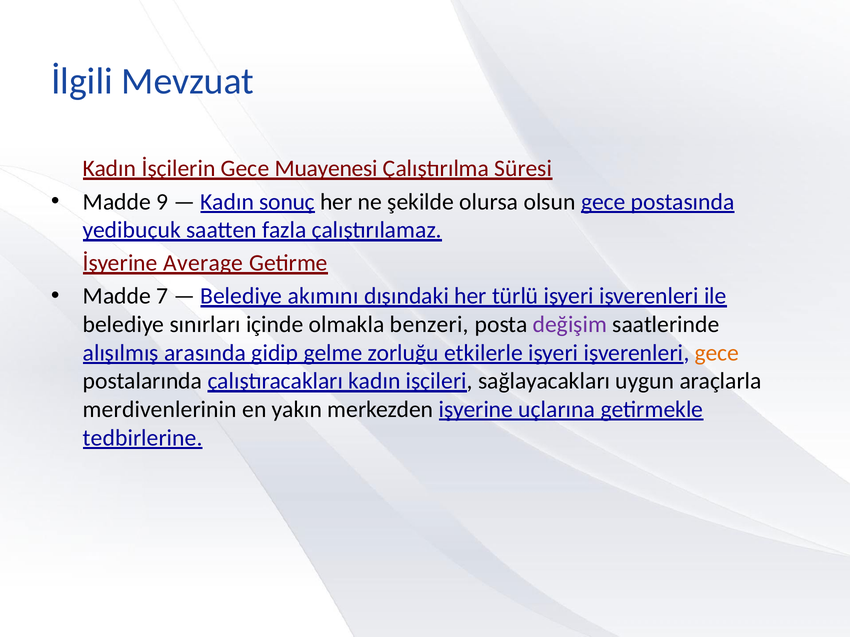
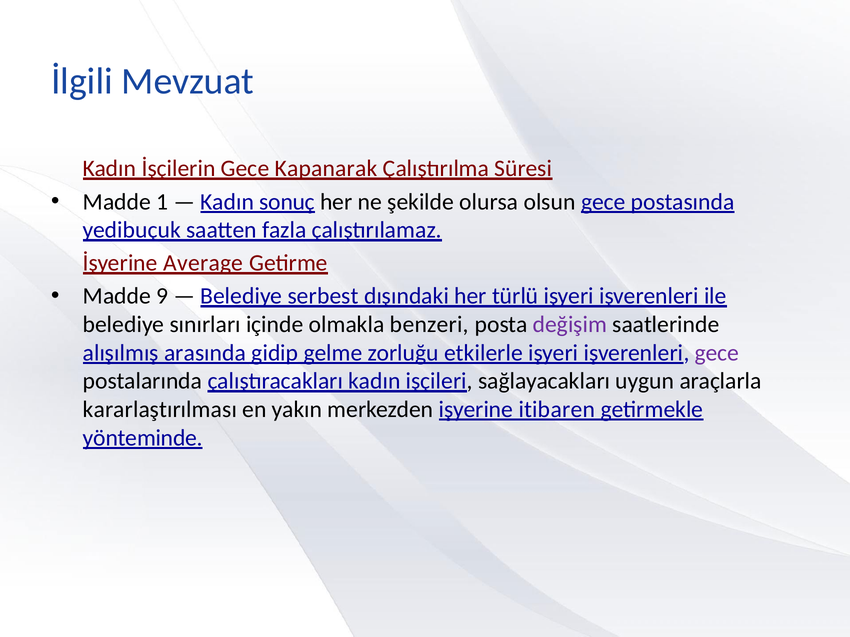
Muayenesi: Muayenesi -> Kapanarak (326, 169)
9: 9 -> 1 (162, 202)
7: 7 -> 9 (162, 296)
akımını: akımını -> serbest (323, 296)
gece colour: orange -> purple (717, 353)
merdivenlerinin: merdivenlerinin -> kararlaştırılması (160, 410)
uçlarına: uçlarına -> itibaren (557, 410)
tedbirlerine: tedbirlerine -> yönteminde (143, 438)
